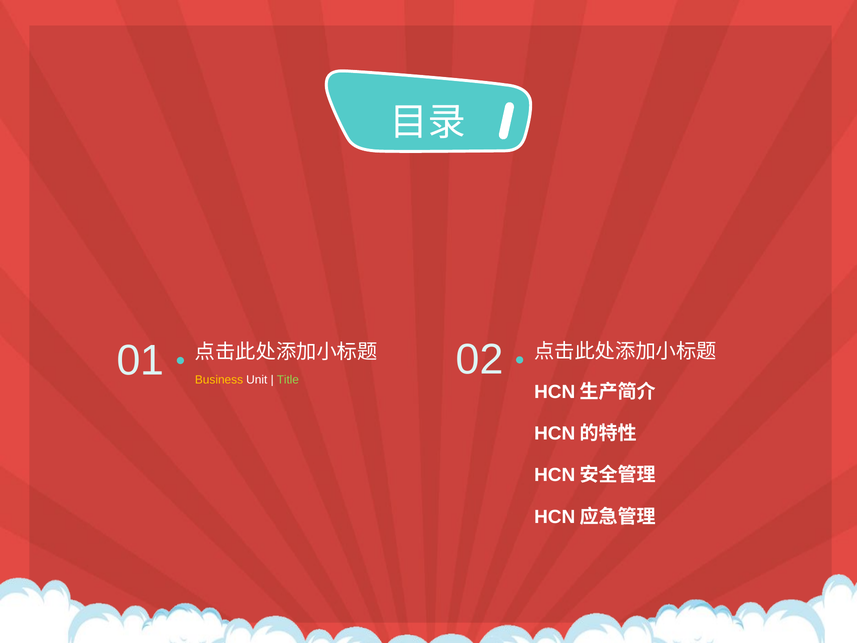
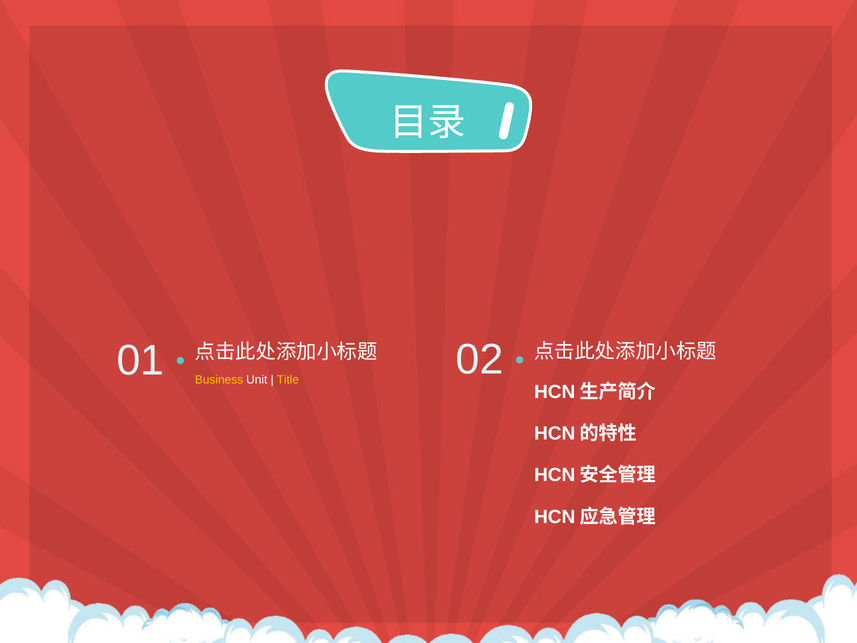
Title colour: light green -> yellow (288, 379)
